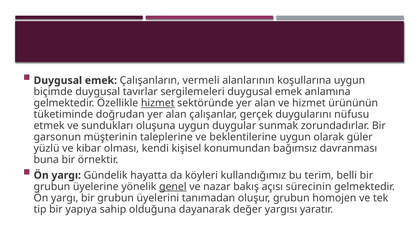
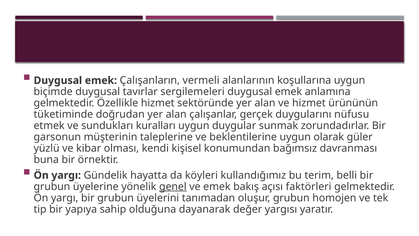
hizmet underline: present -> none (158, 103)
oluşuna: oluşuna -> kuralları (156, 126)
ve nazar: nazar -> emek (217, 186)
sürecinin: sürecinin -> faktörleri (309, 186)
